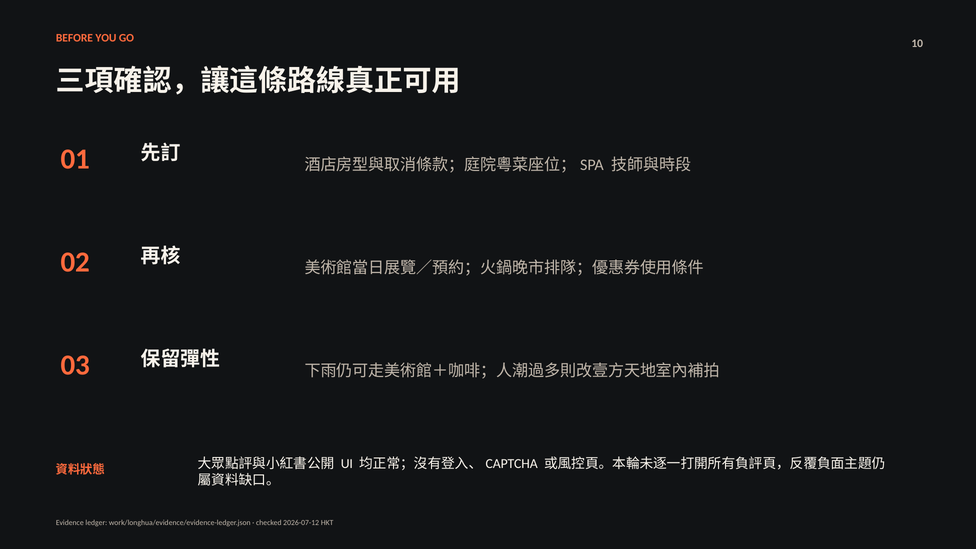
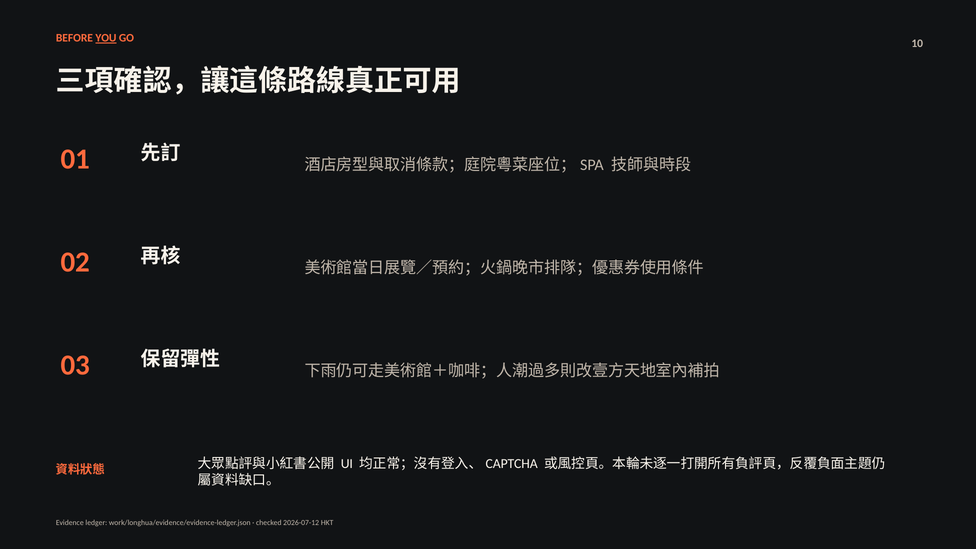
YOU underline: none -> present (106, 38)
